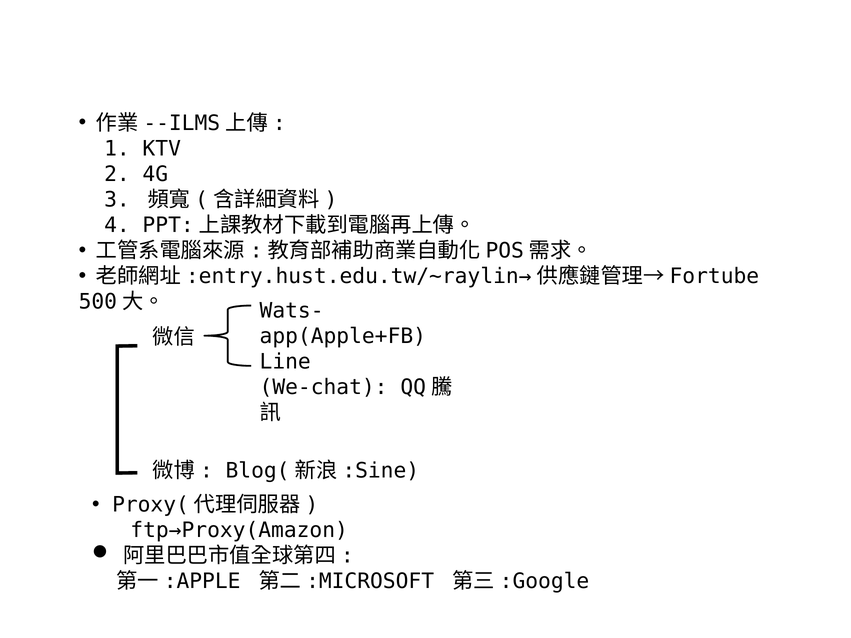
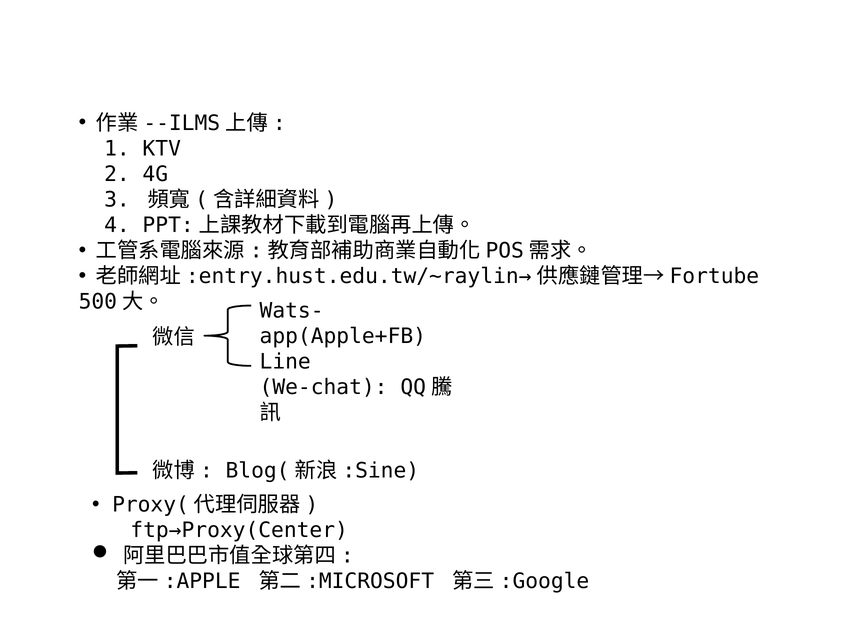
ftp→Proxy(Amazon: ftp→Proxy(Amazon -> ftp→Proxy(Center (239, 531)
